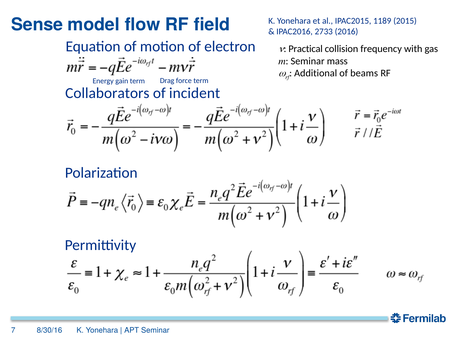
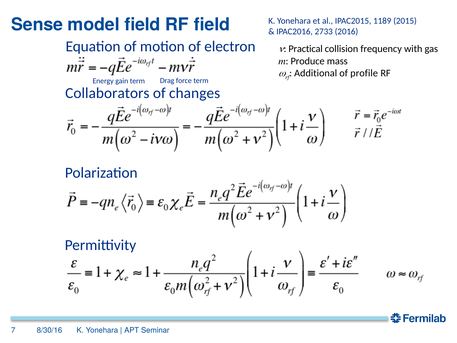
model flow: flow -> field (143, 25)
m Seminar: Seminar -> Produce (308, 61)
beams: beams -> profile (364, 73)
incident: incident -> changes (195, 93)
